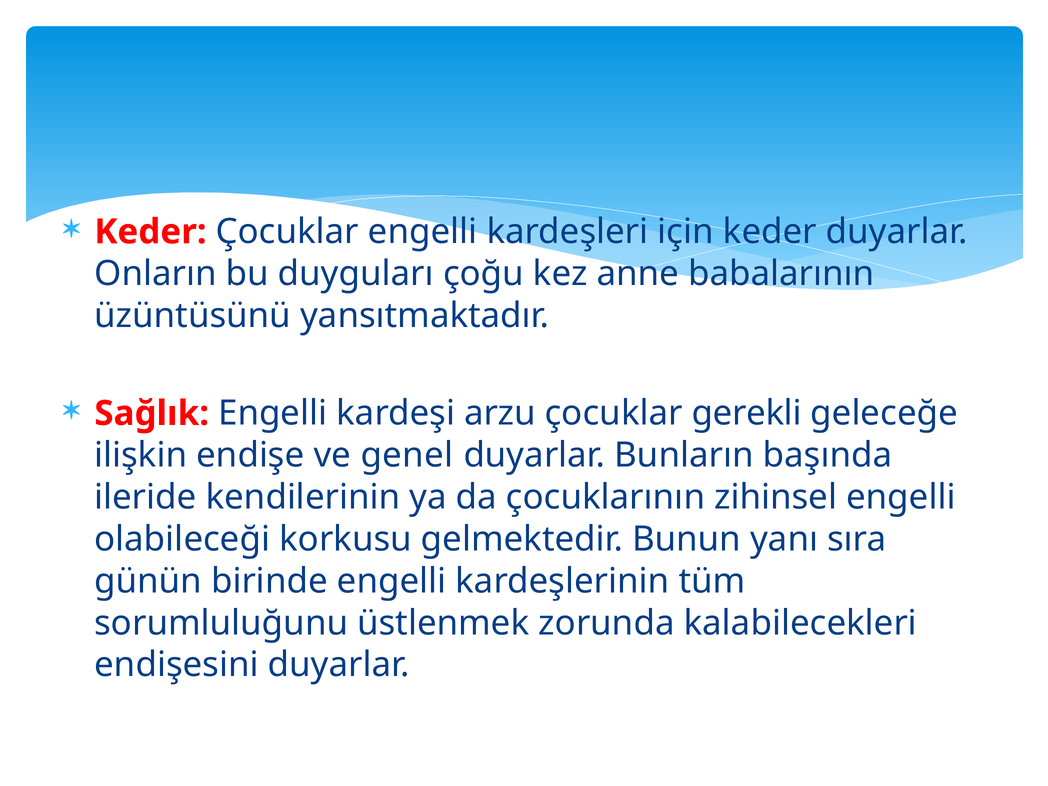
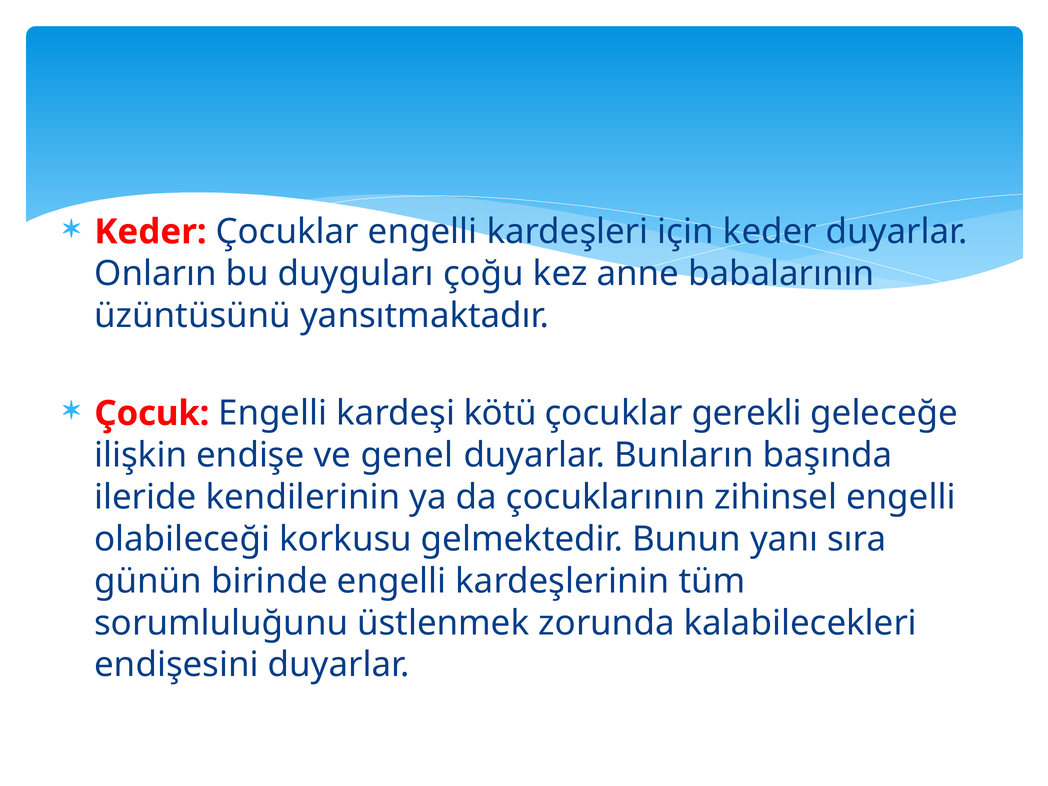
Sağlık: Sağlık -> Çocuk (152, 413)
arzu: arzu -> kötü (500, 413)
